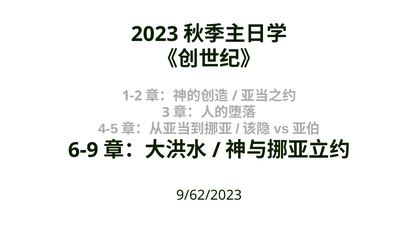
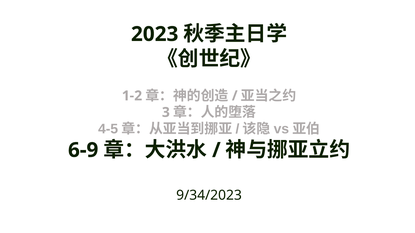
9/62/2023: 9/62/2023 -> 9/34/2023 (209, 196)
